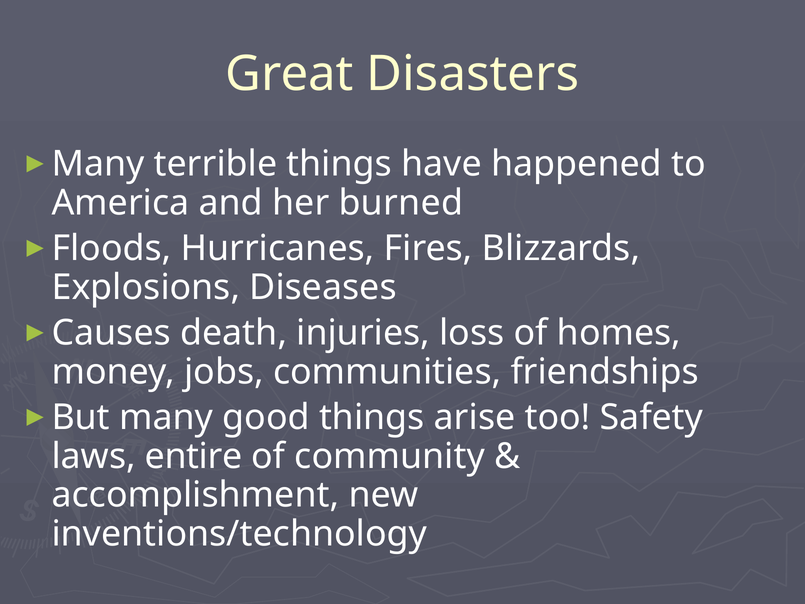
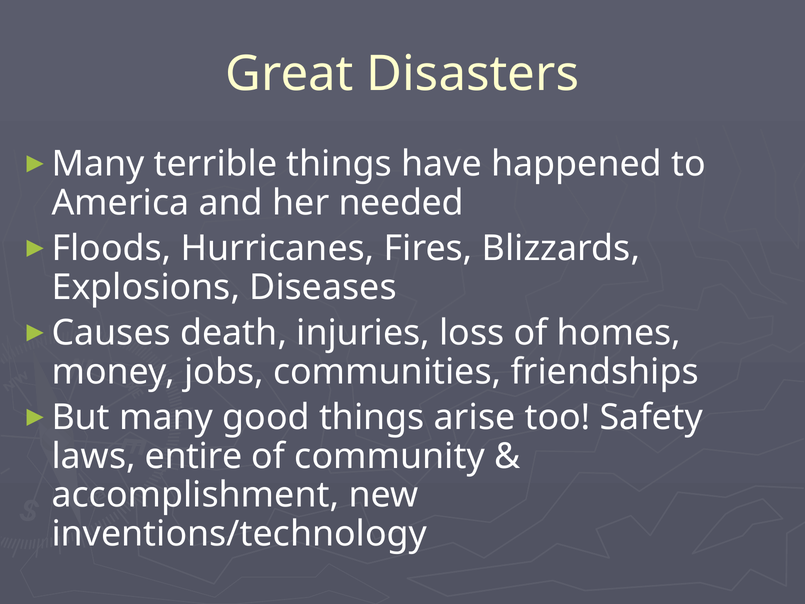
burned: burned -> needed (401, 203)
